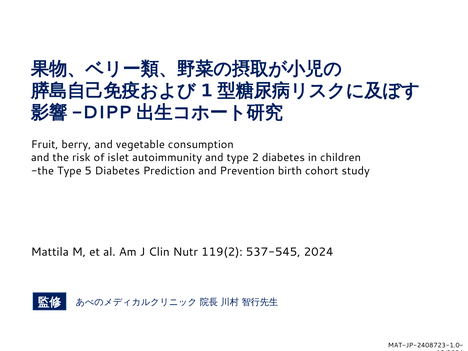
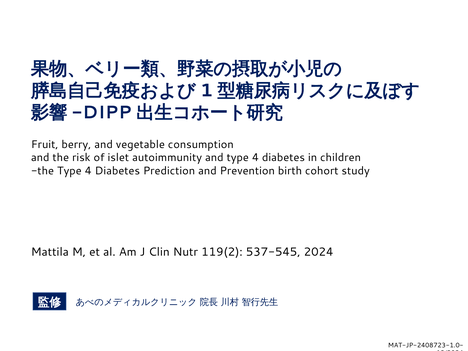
and type 2: 2 -> 4 (255, 158)
the Type 5: 5 -> 4 (88, 171)
